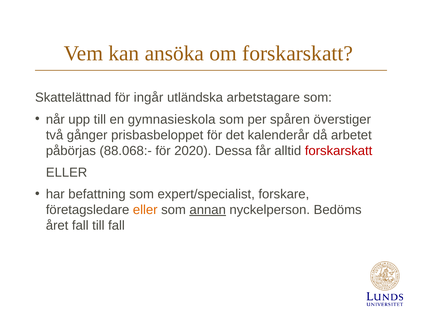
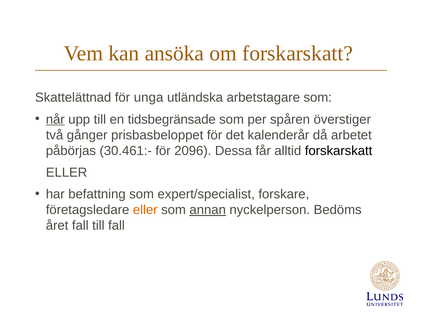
ingår: ingår -> unga (149, 98)
når underline: none -> present (55, 119)
gymnasieskola: gymnasieskola -> tidsbegränsade (172, 119)
88.068:-: 88.068:- -> 30.461:- (126, 151)
2020: 2020 -> 2096 (193, 151)
forskarskatt colour: red -> black (339, 151)
